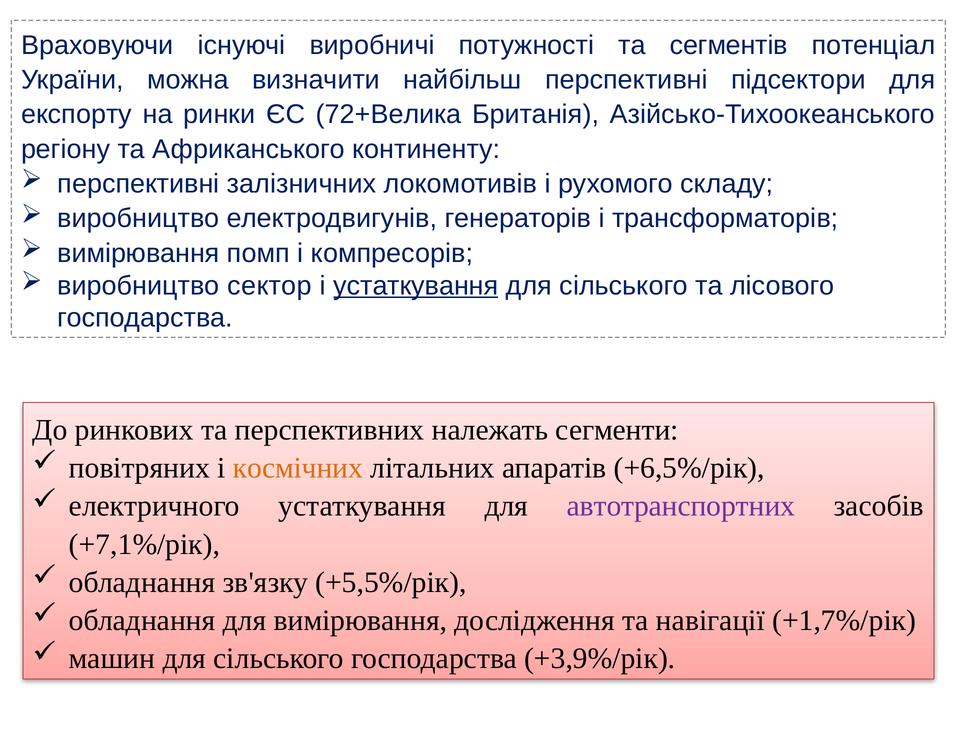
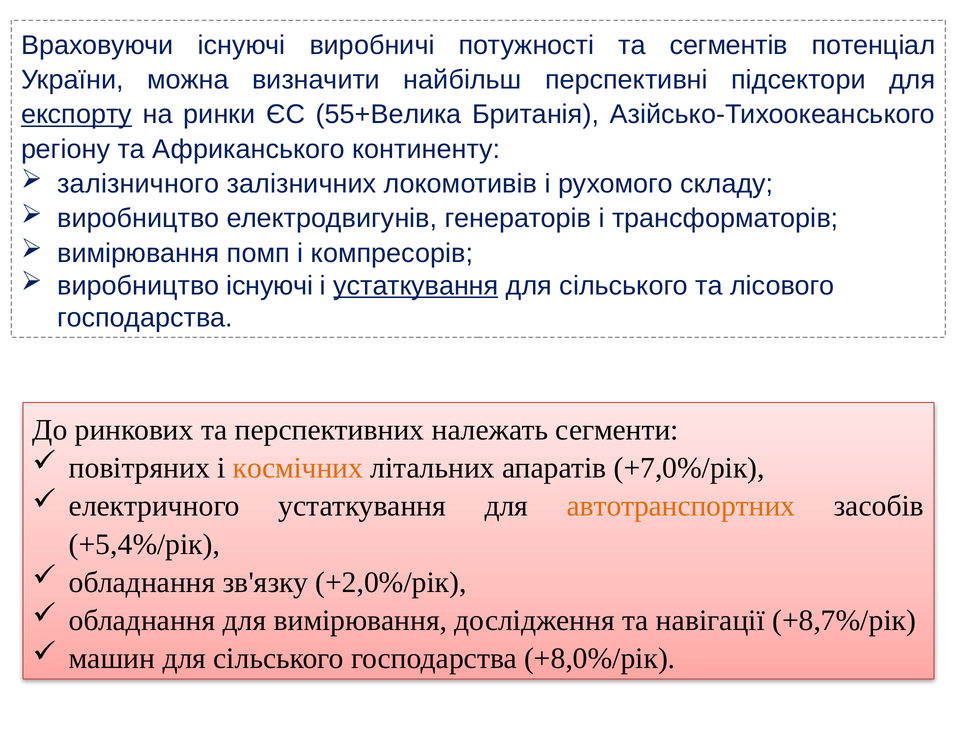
експорту underline: none -> present (76, 114)
72+Велика: 72+Велика -> 55+Велика (389, 114)
перспективні: перспективні -> залізничного (138, 184)
виробництво сектор: сектор -> існуючі (270, 286)
+6,5%/рік: +6,5%/рік -> +7,0%/рік (689, 468)
автотранспортних colour: purple -> orange (681, 506)
+7,1%/рік: +7,1%/рік -> +5,4%/рік (145, 544)
+5,5%/рік: +5,5%/рік -> +2,0%/рік (391, 582)
+1,7%/рік: +1,7%/рік -> +8,7%/рік (844, 620)
+3,9%/рік: +3,9%/рік -> +8,0%/рік (600, 659)
